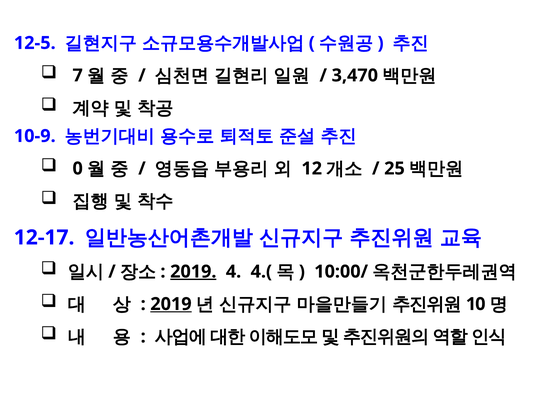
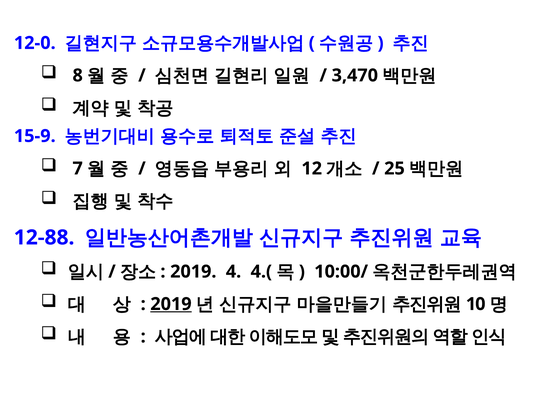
12-5: 12-5 -> 12-0 (35, 43)
7: 7 -> 8 (78, 75)
10-9: 10-9 -> 15-9 (35, 136)
0: 0 -> 7 (78, 168)
12-17: 12-17 -> 12-88 (44, 237)
2019 underline: present -> none (193, 271)
